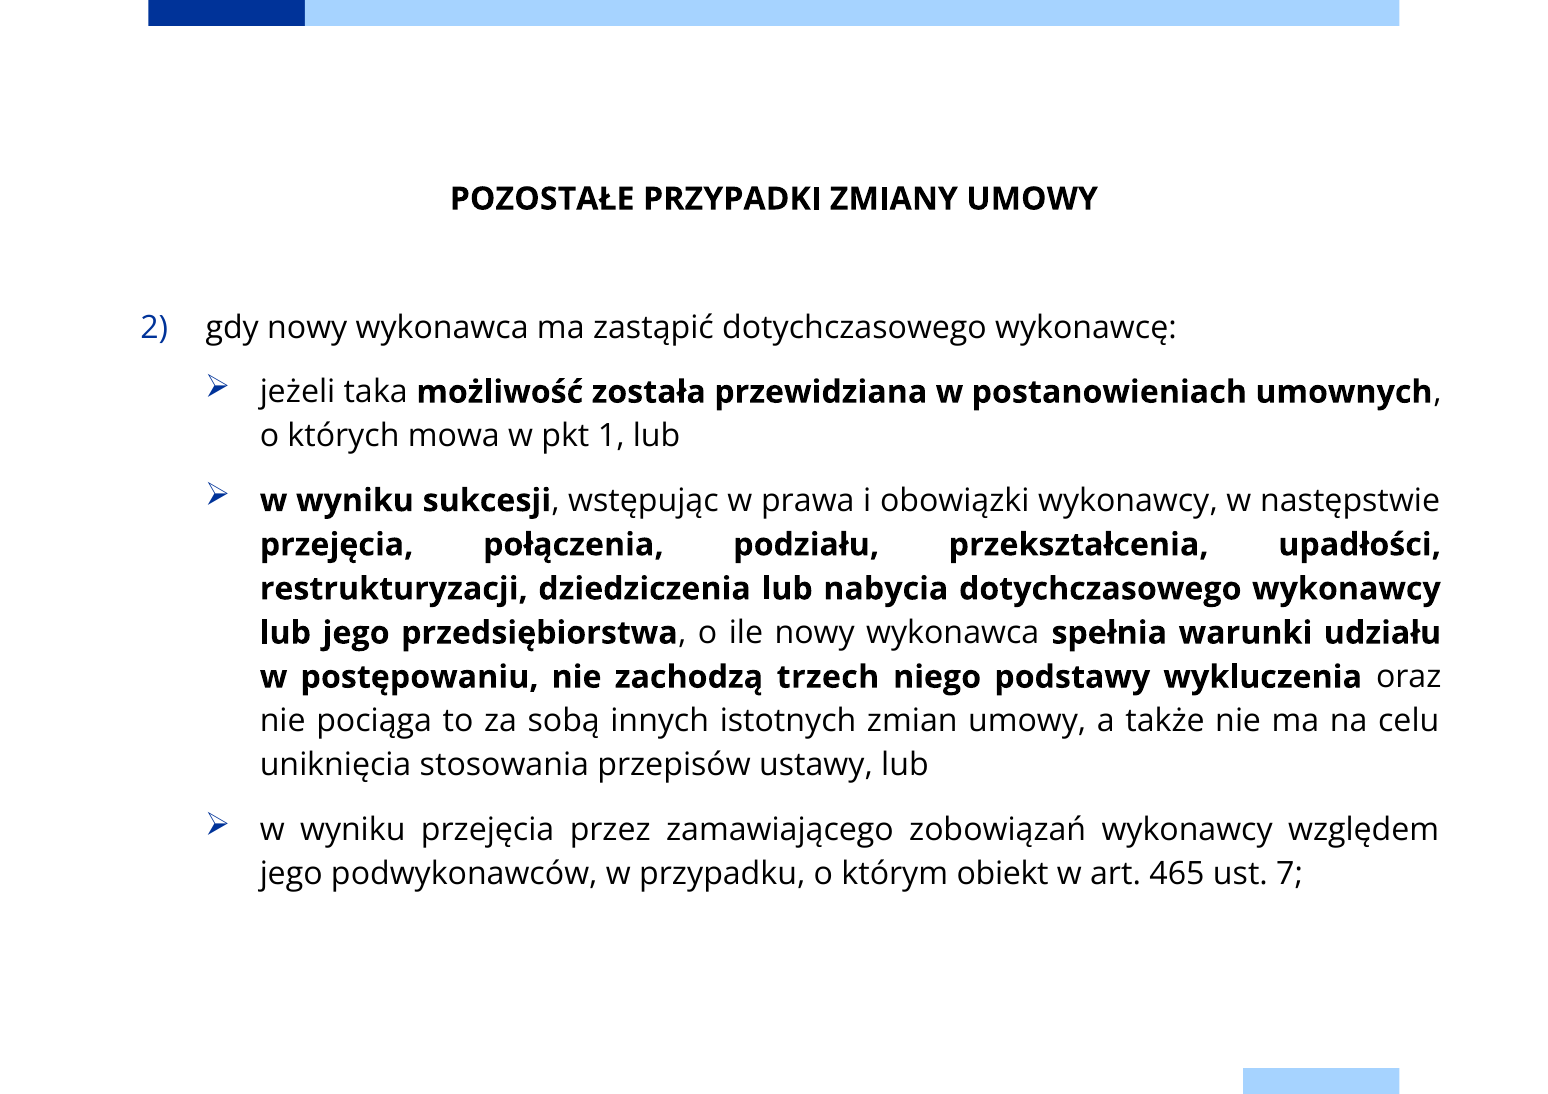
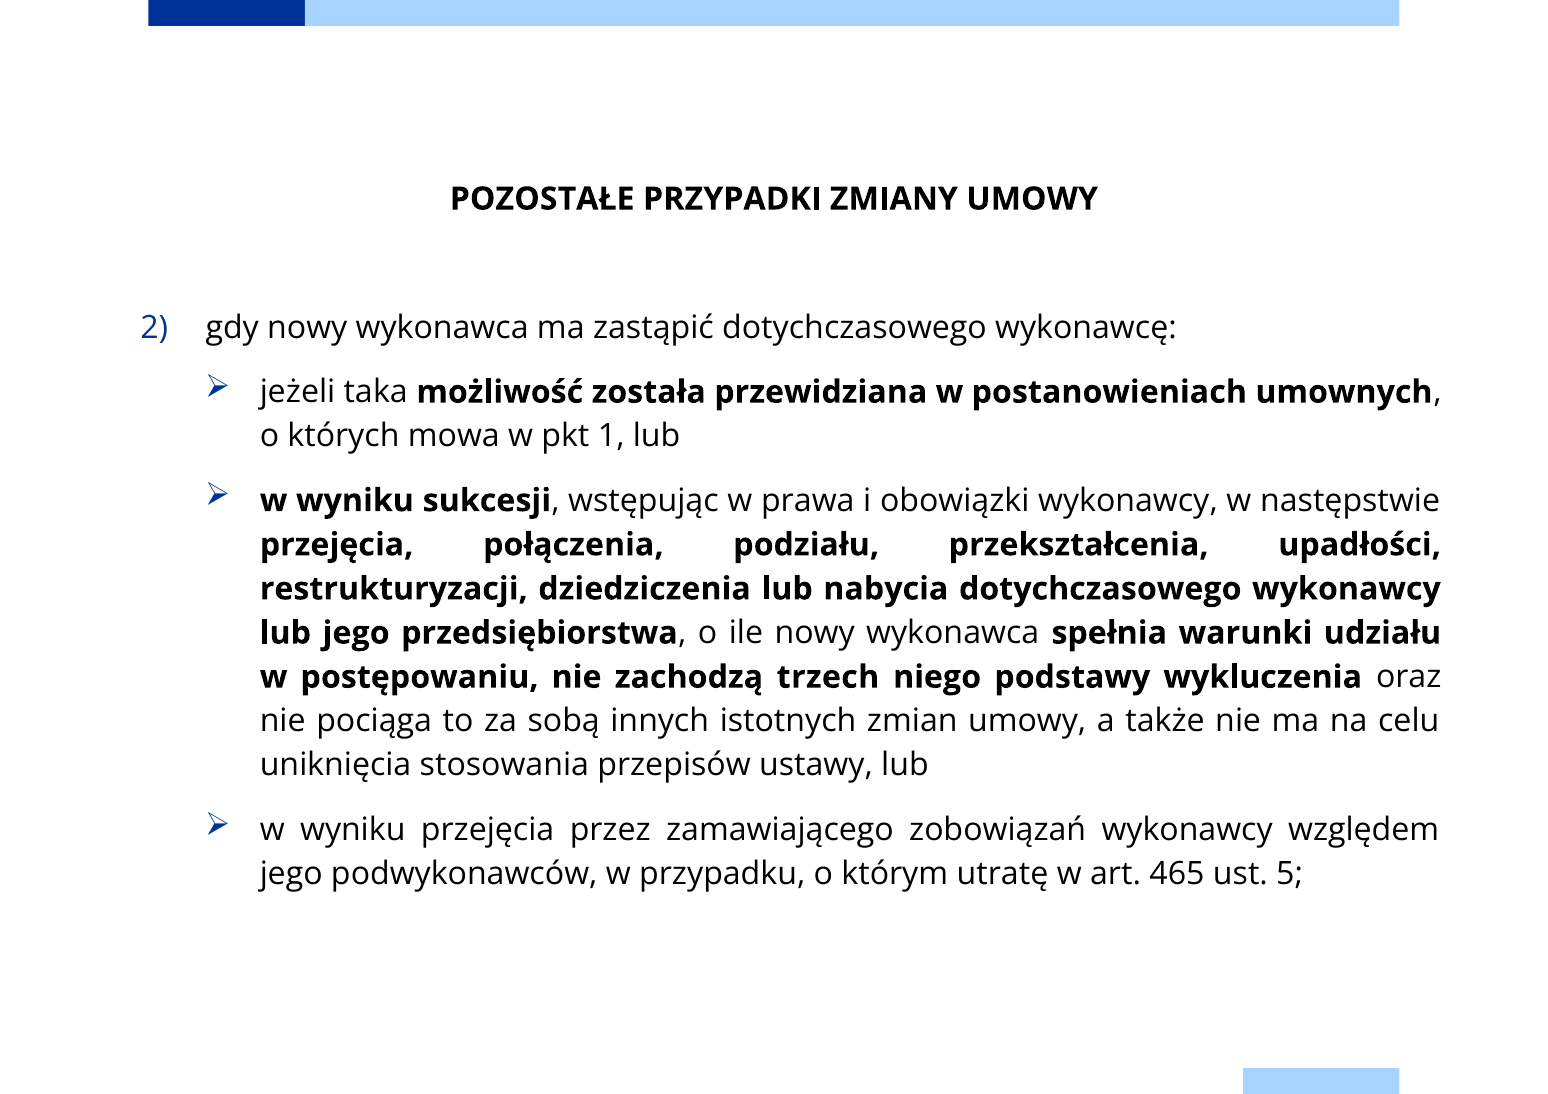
obiekt: obiekt -> utratę (1002, 874)
7: 7 -> 5 (1290, 874)
